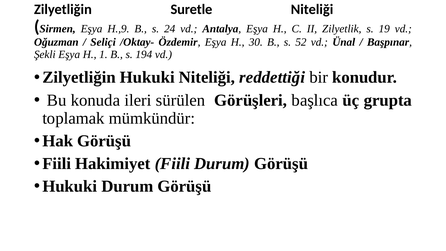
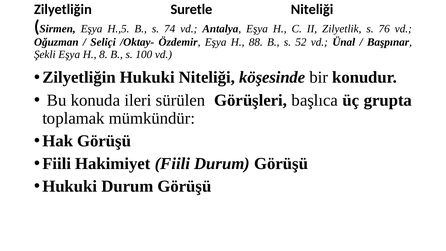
H.,9: H.,9 -> H.,5 (118, 29)
24: 24 -> 74 (170, 29)
19: 19 -> 76 (384, 29)
30: 30 -> 88 (256, 42)
1: 1 -> 8 (103, 54)
194: 194 -> 100 (144, 54)
reddettiği: reddettiği -> köşesinde (272, 77)
